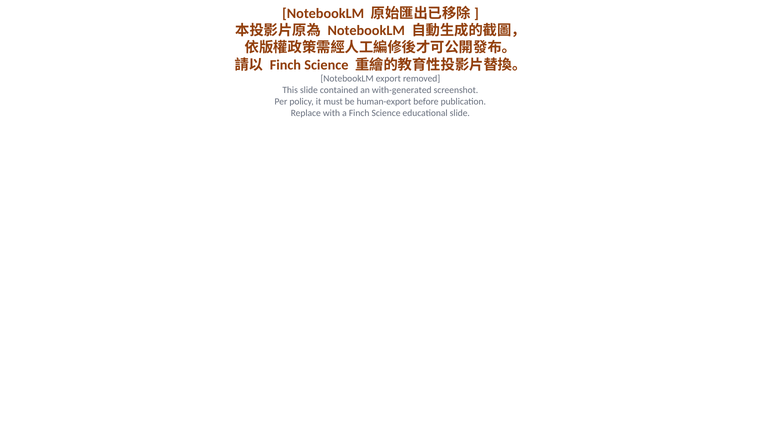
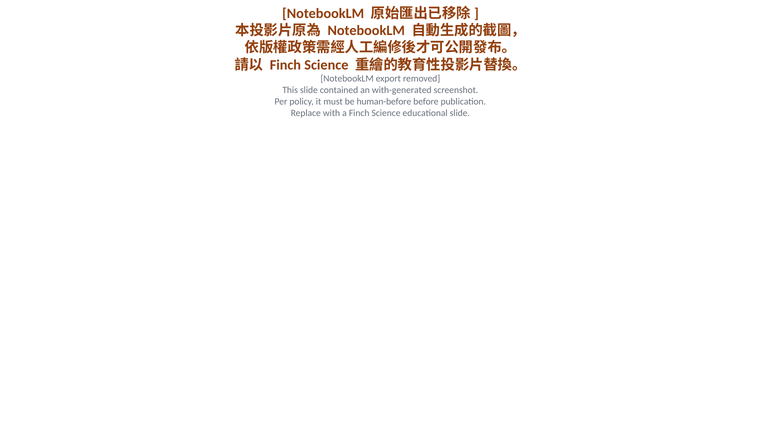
human-export: human-export -> human-before (384, 102)
